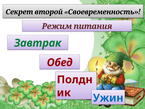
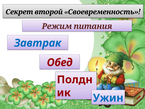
Завтрак colour: green -> blue (38, 43)
